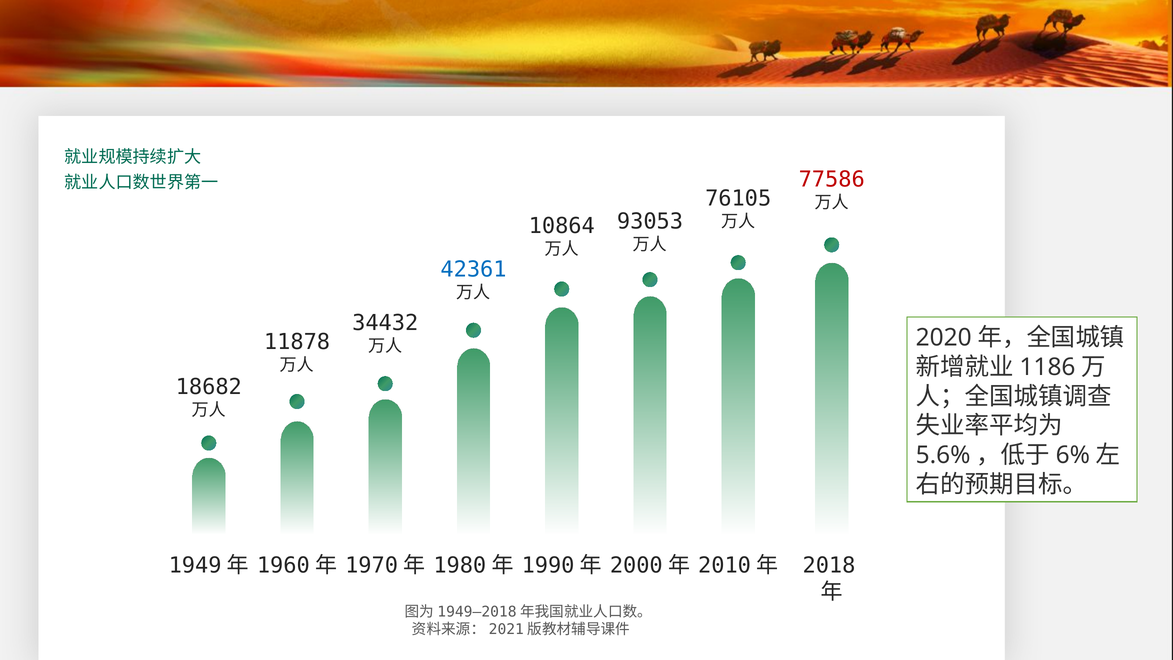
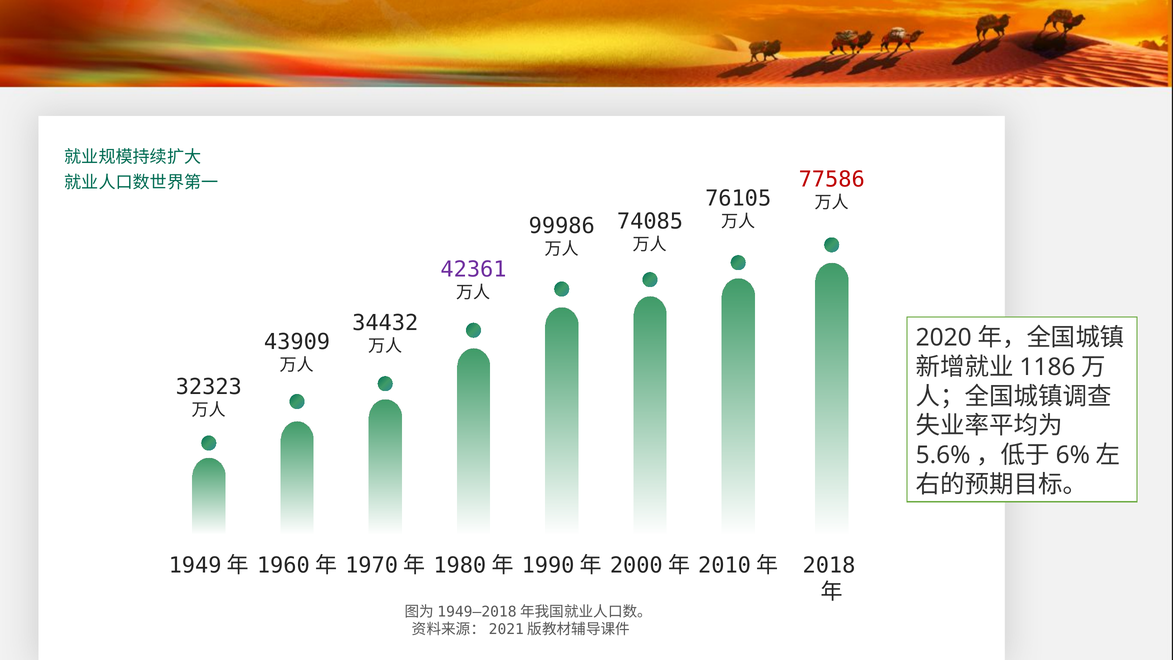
93053: 93053 -> 74085 (650, 221)
10864: 10864 -> 99986 (562, 226)
42361 colour: blue -> purple (473, 270)
11878: 11878 -> 43909 (297, 342)
18682: 18682 -> 32323 (209, 387)
